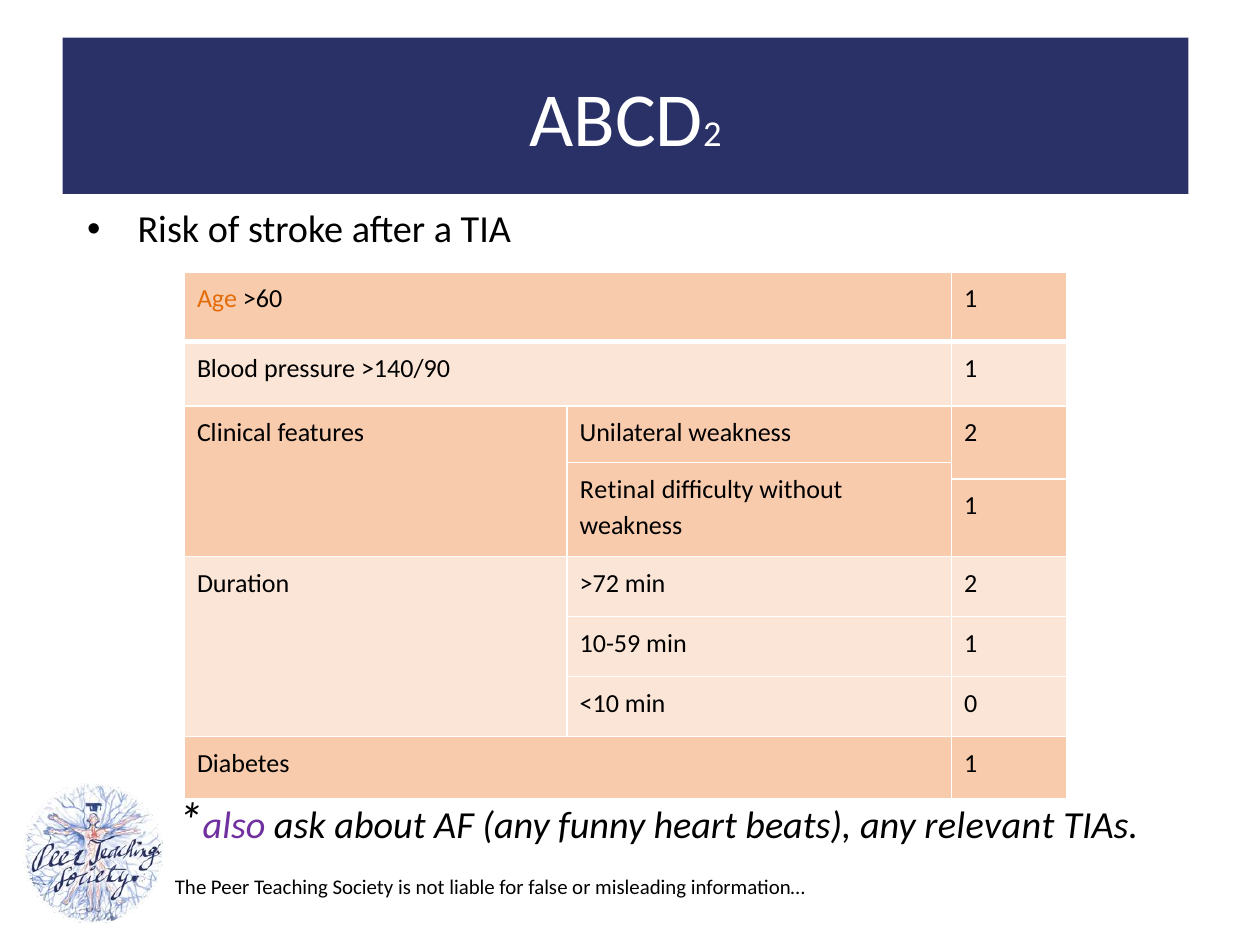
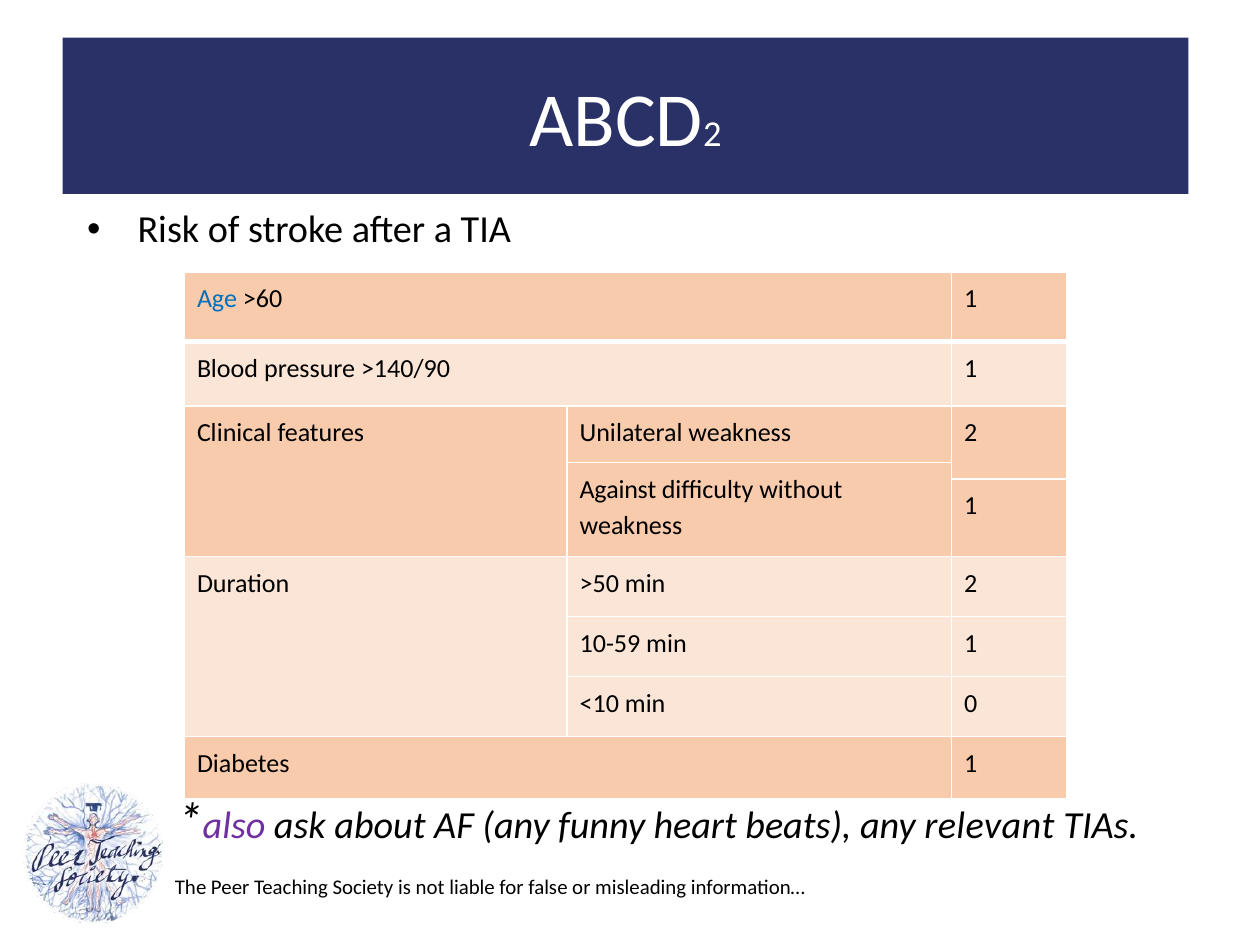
Age colour: orange -> blue (217, 299)
Retinal: Retinal -> Against (618, 490)
>72: >72 -> >50 (599, 584)
